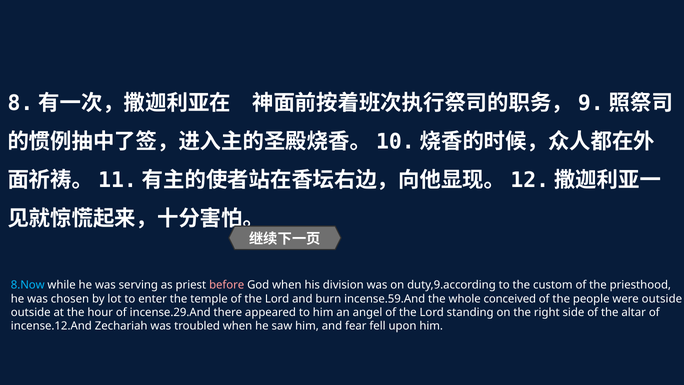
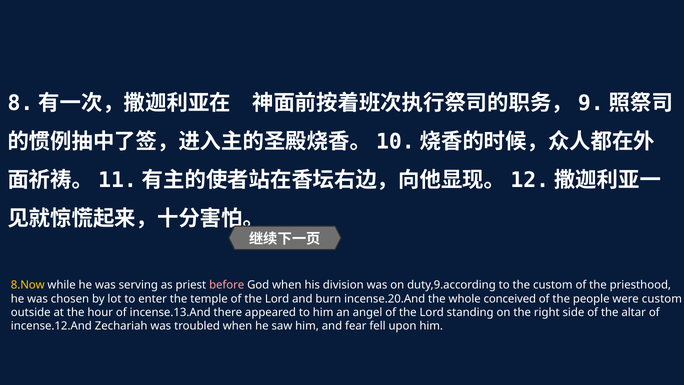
8.Now colour: light blue -> yellow (28, 285)
incense.59.And: incense.59.And -> incense.20.And (385, 299)
were outside: outside -> custom (662, 299)
incense.29.And: incense.29.And -> incense.13.And (170, 312)
